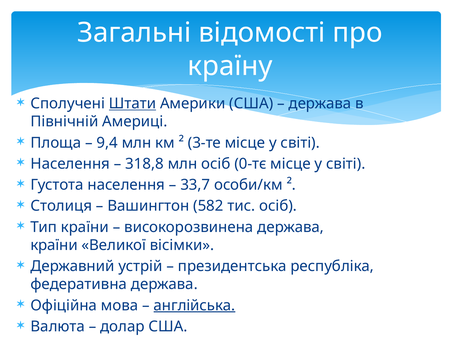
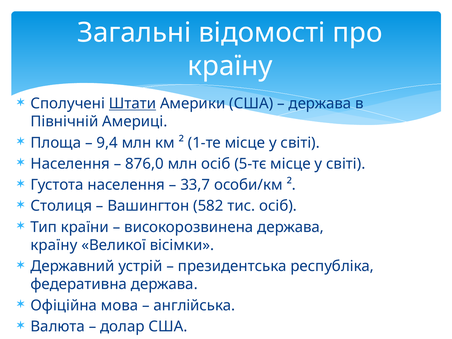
3-те: 3-те -> 1-те (204, 143)
318,8: 318,8 -> 876,0 (145, 164)
0-тє: 0-тє -> 5-тє (250, 164)
країни: країни -> країну (54, 245)
англійська underline: present -> none (194, 305)
